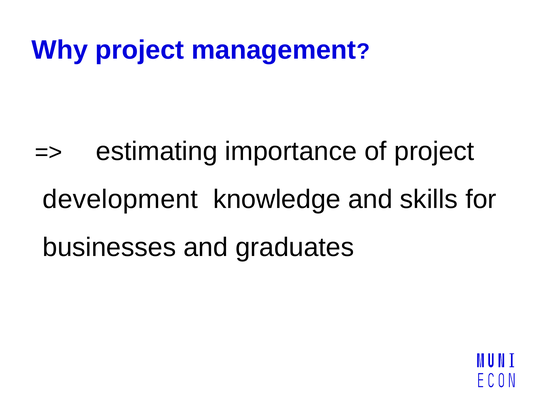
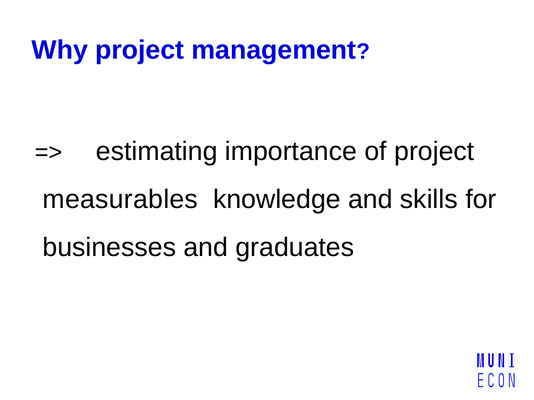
development: development -> measurables (120, 199)
